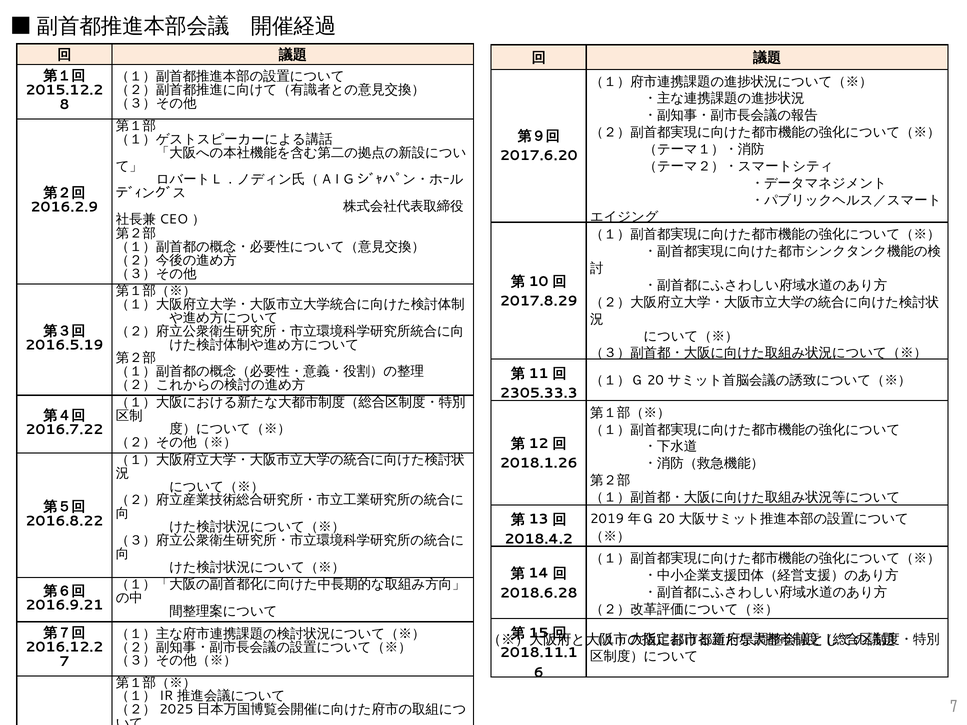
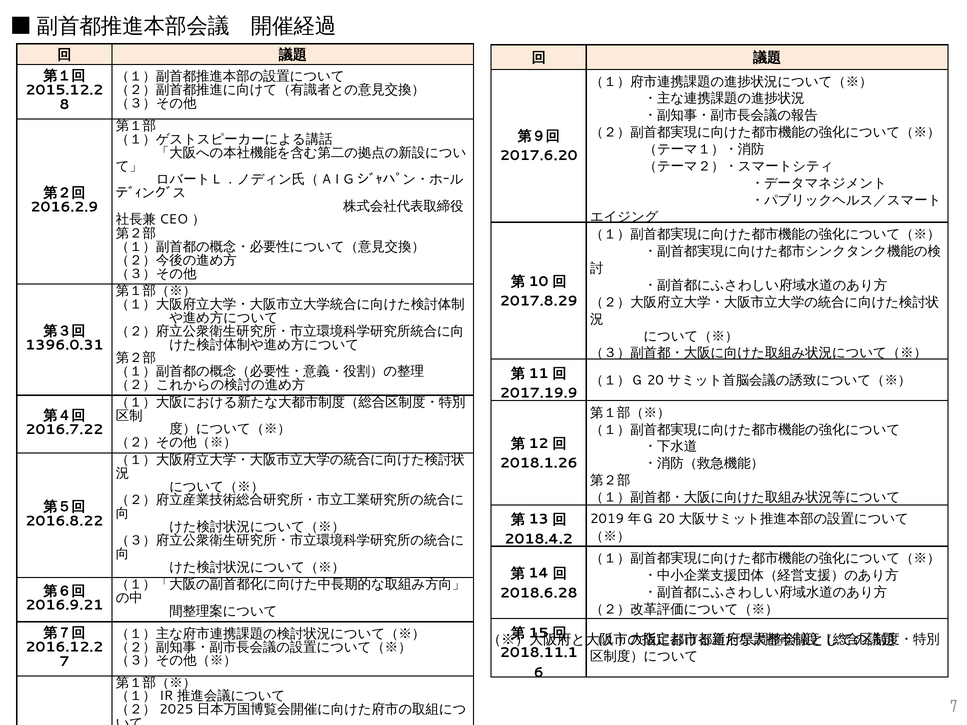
2016.5.19: 2016.5.19 -> 1396.0.31 (64, 345)
2305.33.3: 2305.33.3 -> 2017.19.9 (539, 393)
